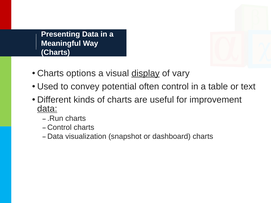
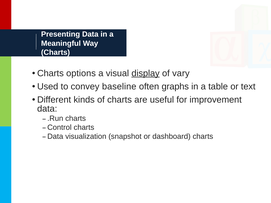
potential: potential -> baseline (119, 87)
often control: control -> graphs (175, 87)
data underline: present -> none (47, 109)
